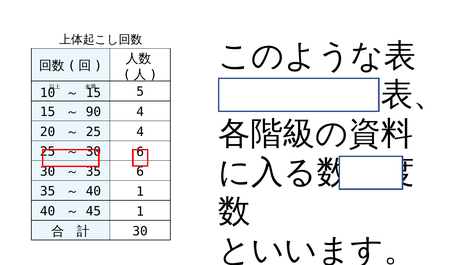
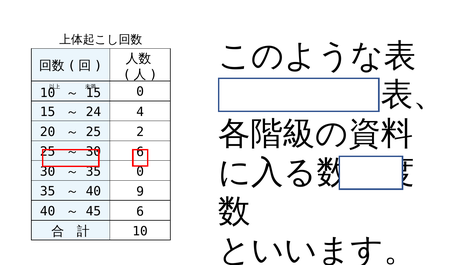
5: 5 -> 0 (140, 92)
90: 90 -> 24 (93, 112)
25 4: 4 -> 2 (140, 132)
35 6: 6 -> 0 (140, 172)
40 1: 1 -> 9 (140, 192)
45 1: 1 -> 6 (140, 211)
30: 30 -> 10 (140, 231)
